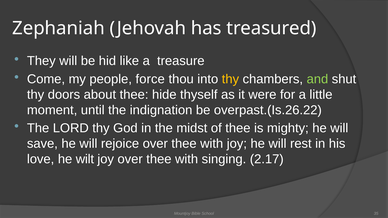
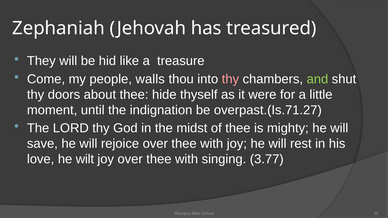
force: force -> walls (150, 79)
thy colour: yellow -> pink (230, 79)
overpast.(Is.26.22: overpast.(Is.26.22 -> overpast.(Is.71.27 (268, 110)
2.17: 2.17 -> 3.77 (267, 159)
